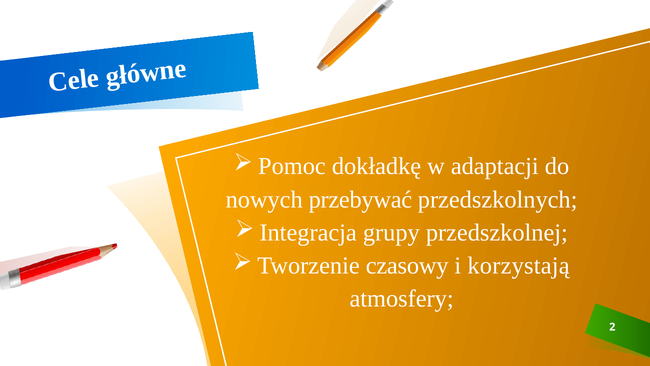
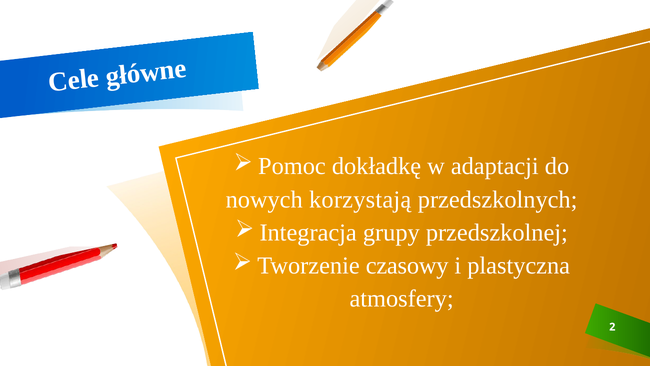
przebywać: przebywać -> korzystają (360, 199)
korzystają: korzystają -> plastyczna (519, 265)
